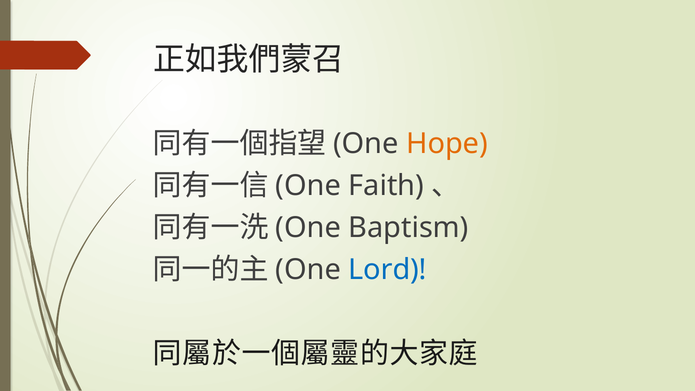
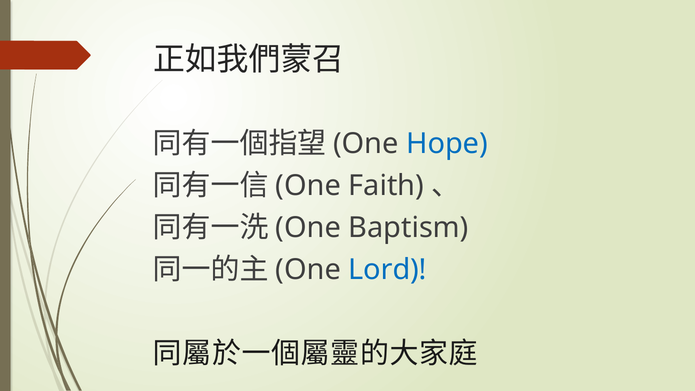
Hope colour: orange -> blue (447, 144)
